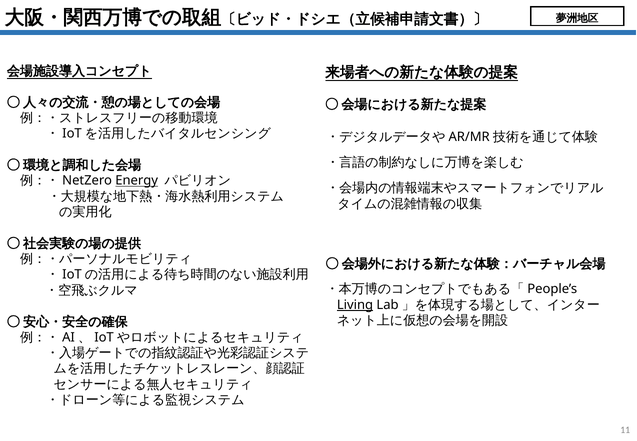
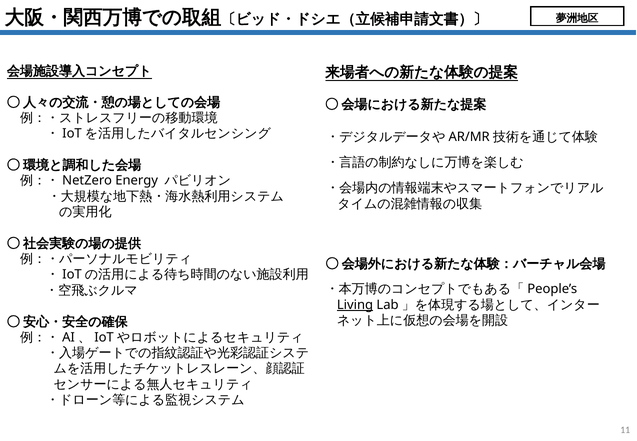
Energy underline: present -> none (137, 181)
